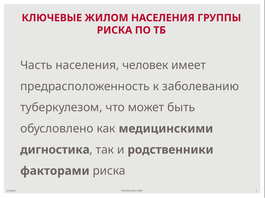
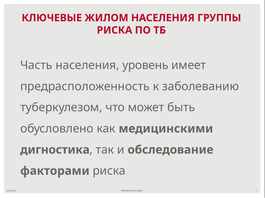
человек: человек -> уровень (145, 66)
родственники: родственники -> обследование (170, 150)
